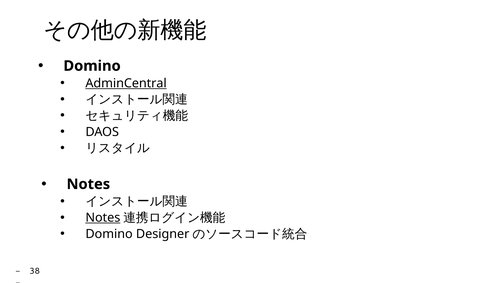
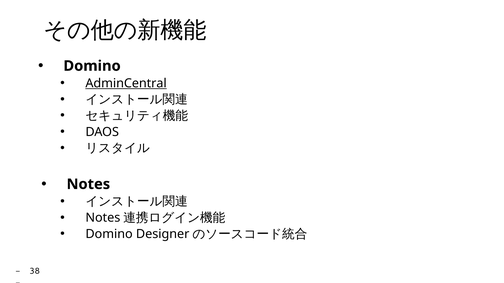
Notes underline: present -> none (103, 218)
